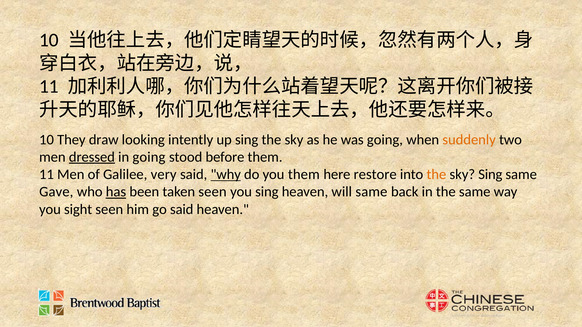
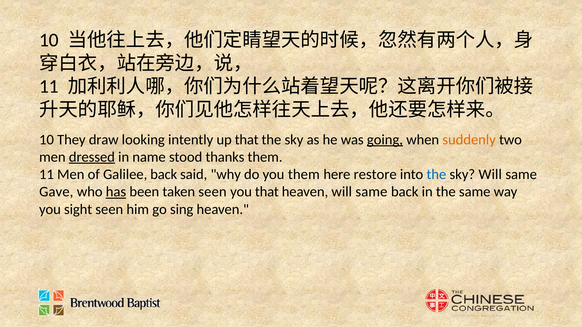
up sing: sing -> that (247, 140)
going underline: none -> present (385, 140)
in going: going -> name (149, 157)
before: before -> thanks (225, 157)
Galilee very: very -> back (164, 175)
why underline: present -> none (226, 175)
the colour: orange -> blue (436, 175)
sky Sing: Sing -> Will (490, 175)
you sing: sing -> that (267, 192)
go said: said -> sing (182, 210)
